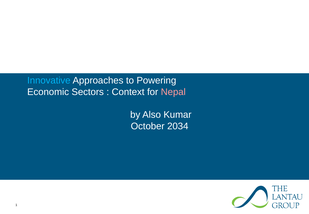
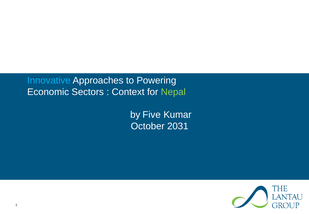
Nepal colour: pink -> light green (173, 92)
Also: Also -> Five (152, 115)
2034: 2034 -> 2031 (178, 126)
